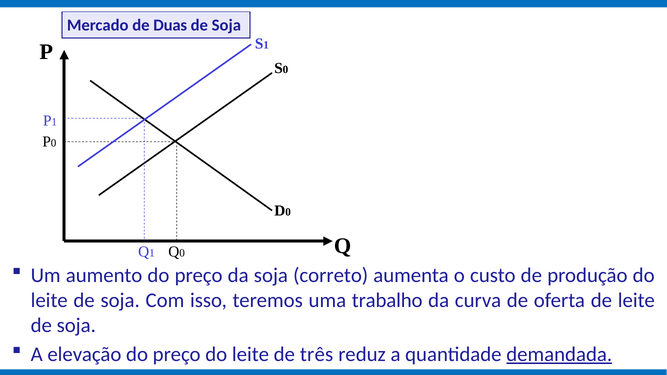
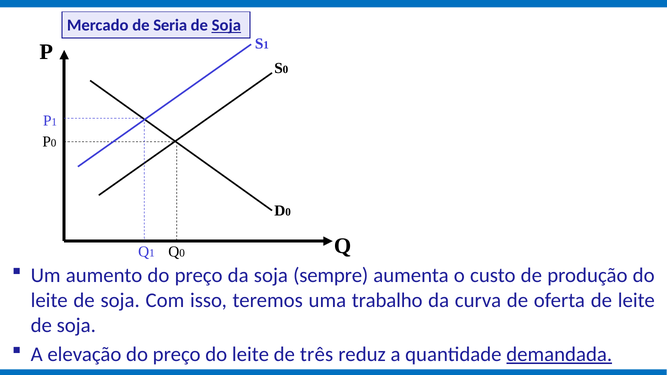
Duas: Duas -> Seria (170, 25)
Soja underline: none -> present (226, 25)
correto: correto -> sempre (331, 275)
